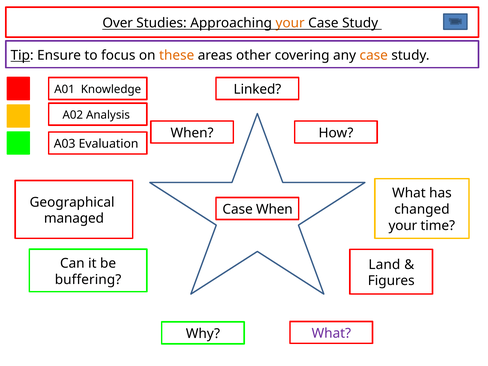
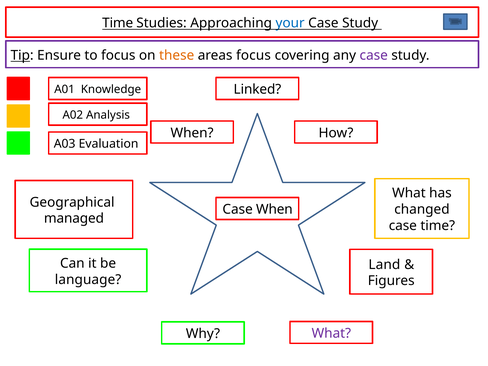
Over: Over -> Time (118, 23)
your colour: orange -> blue (290, 23)
areas other: other -> focus (254, 55)
case colour: orange -> purple (374, 55)
your: your -> case (403, 226)
buffering: buffering -> language (88, 280)
